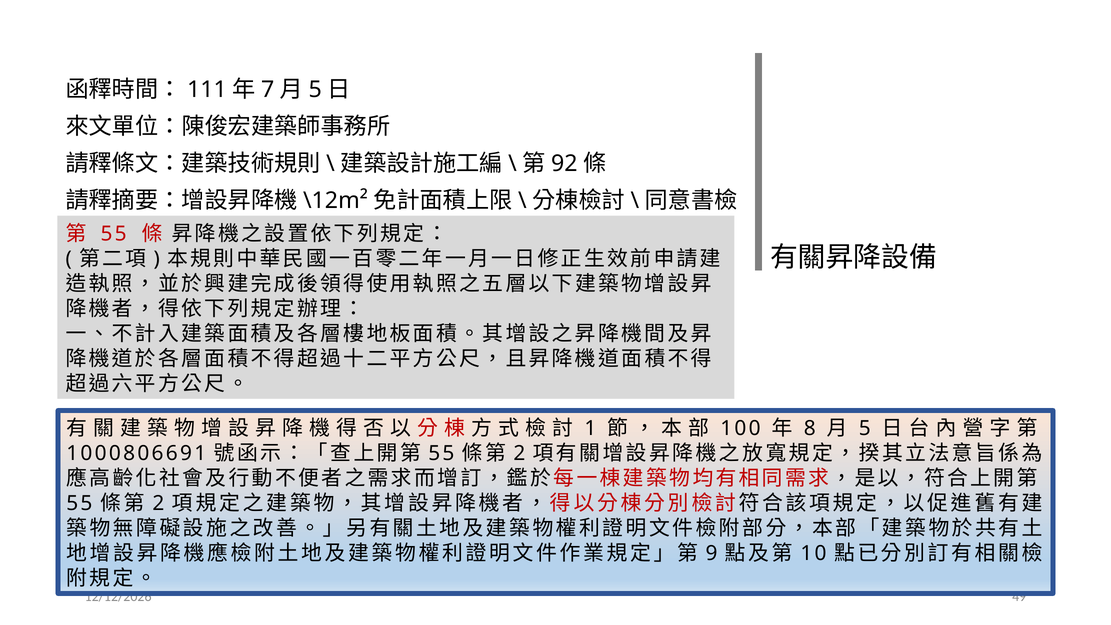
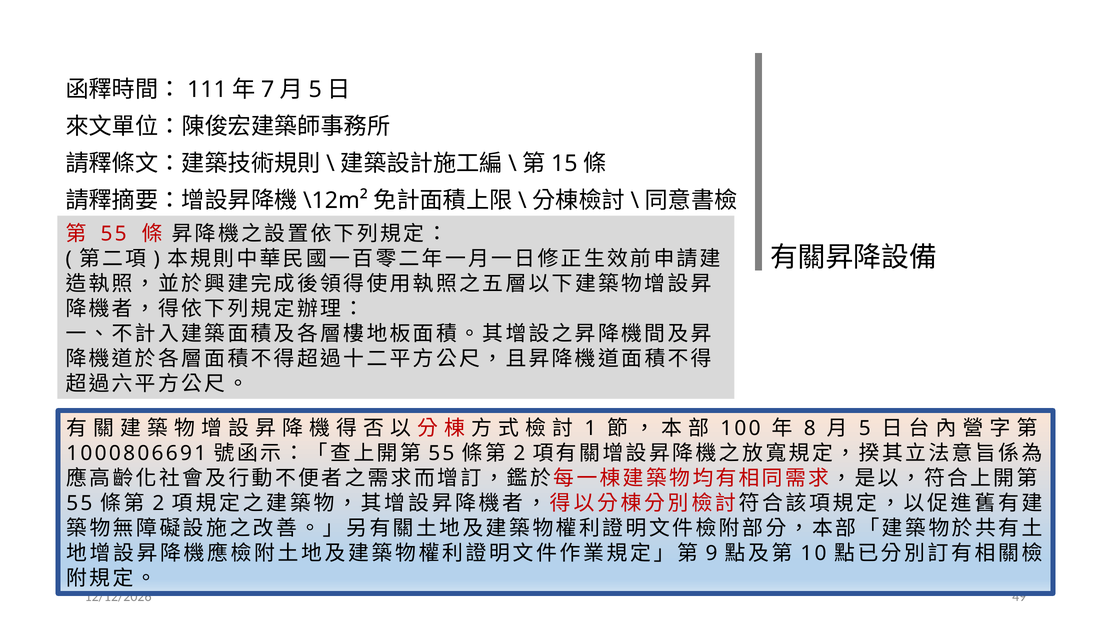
92: 92 -> 15 (564, 163)
